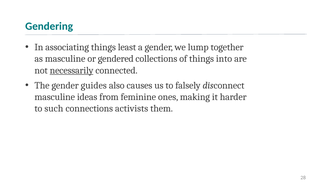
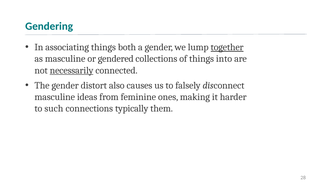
least: least -> both (127, 47)
together underline: none -> present (227, 47)
guides: guides -> distort (94, 85)
activists: activists -> typically (132, 109)
